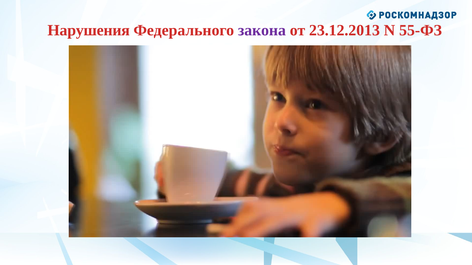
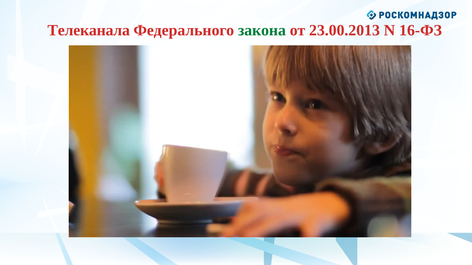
Нарушения: Нарушения -> Телеканала (89, 31)
закона colour: purple -> green (262, 31)
23.12.2013: 23.12.2013 -> 23.00.2013 (344, 31)
55-ФЗ: 55-ФЗ -> 16-ФЗ (421, 31)
